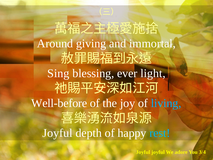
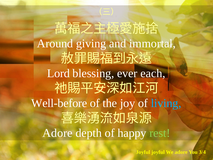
Sing: Sing -> Lord (58, 73)
light: light -> each (153, 73)
Joyful: Joyful -> Adore (58, 133)
rest colour: light blue -> light green (160, 133)
